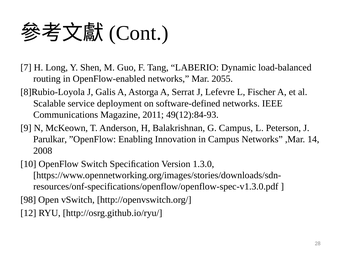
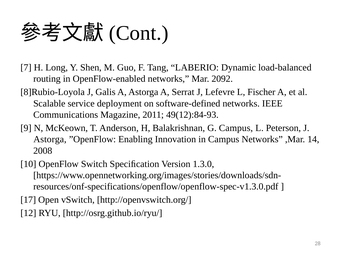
2055: 2055 -> 2092 (222, 79)
Parulkar: Parulkar -> Astorga (50, 140)
98: 98 -> 17 (28, 200)
